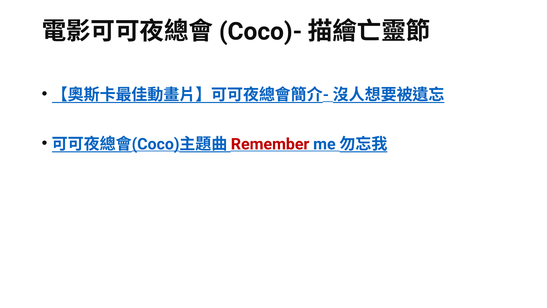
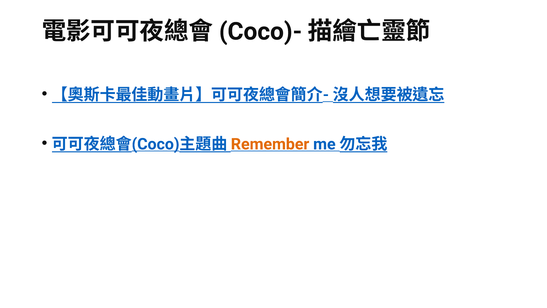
Remember colour: red -> orange (270, 144)
